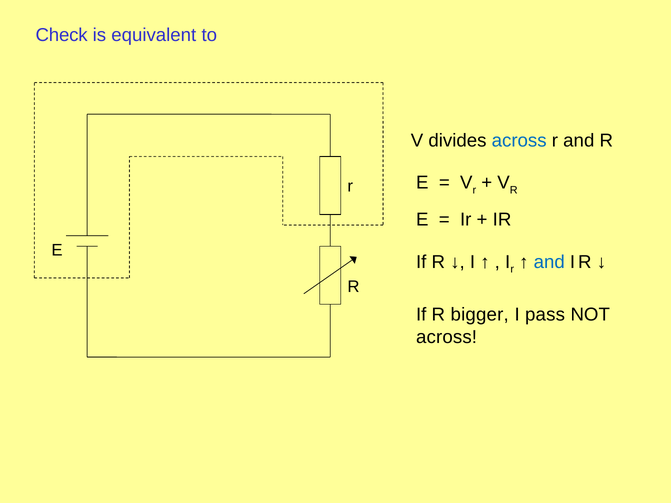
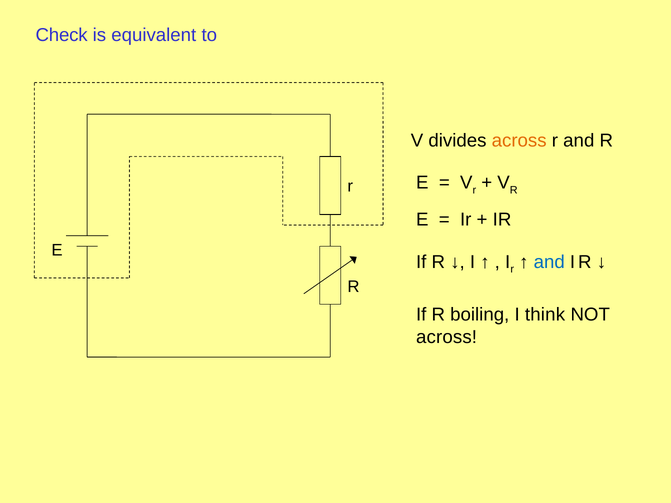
across colour: blue -> orange (519, 141)
bigger: bigger -> boiling (480, 315)
pass: pass -> think (545, 315)
